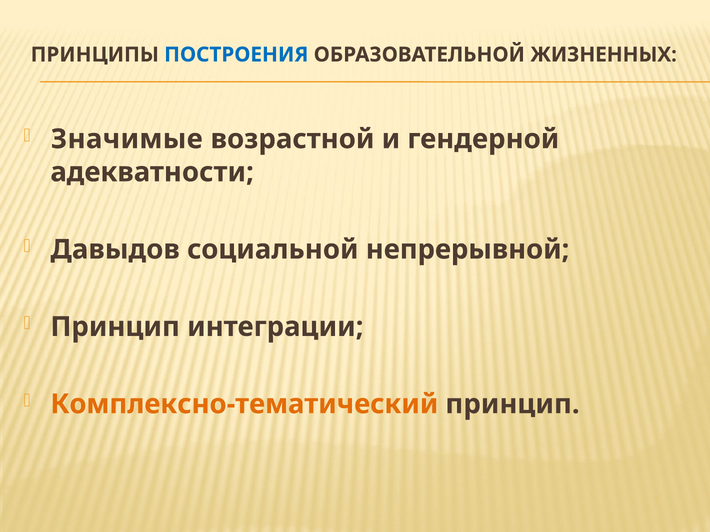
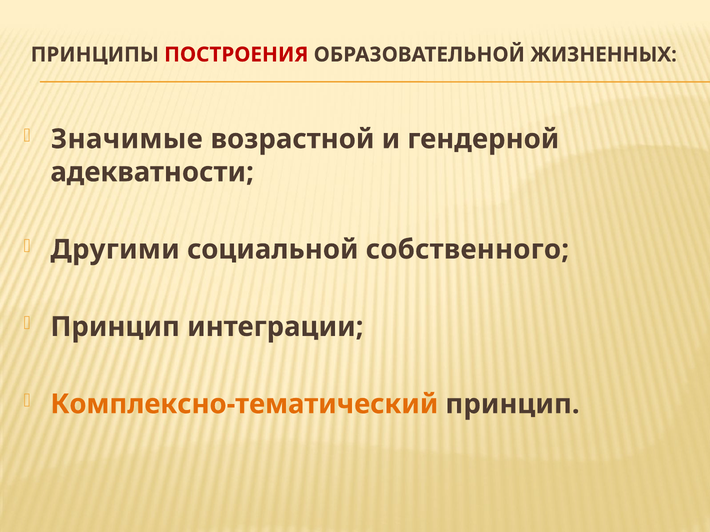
ПОСТРОЕНИЯ colour: blue -> red (236, 55)
Давыдов: Давыдов -> Другими (115, 250)
непрерывной: непрерывной -> собственного (467, 250)
